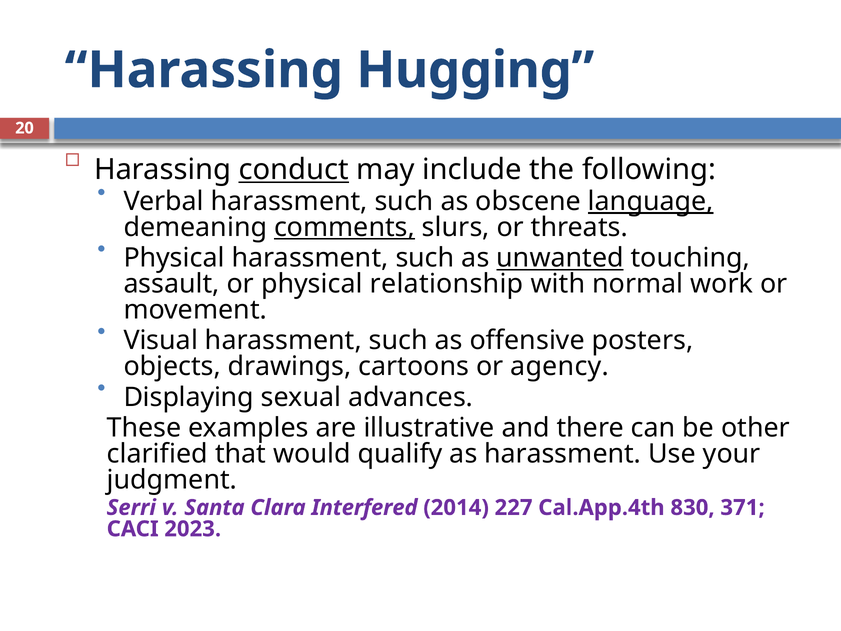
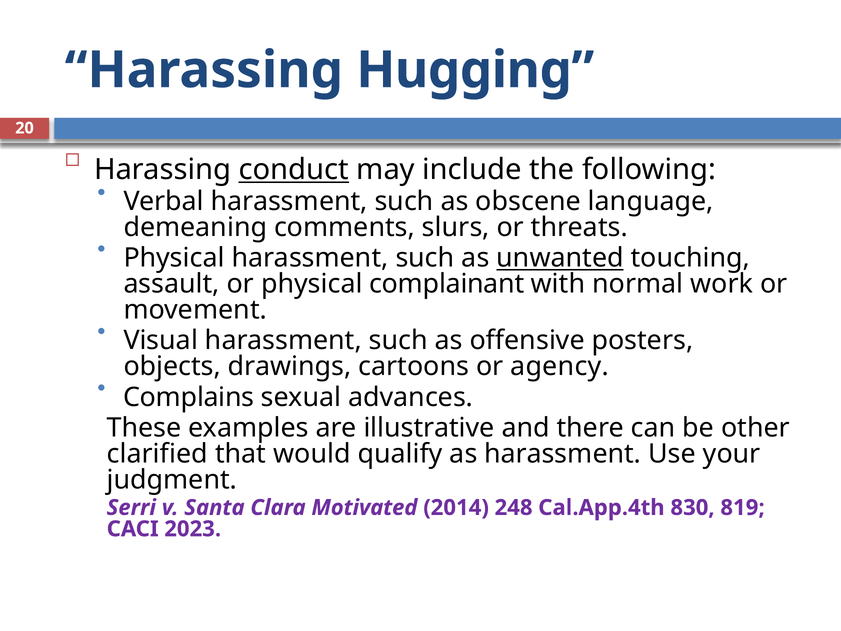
language underline: present -> none (651, 201)
comments underline: present -> none (345, 227)
relationship: relationship -> complainant (447, 284)
Displaying: Displaying -> Complains (189, 397)
Interfered: Interfered -> Motivated (364, 507)
227: 227 -> 248 (514, 507)
371: 371 -> 819 (743, 507)
